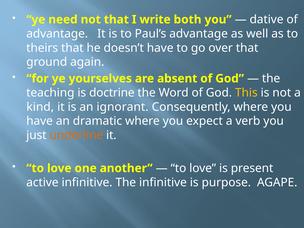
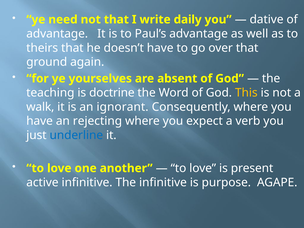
both: both -> daily (188, 20)
kind: kind -> walk (40, 107)
dramatic: dramatic -> rejecting (97, 121)
underline colour: orange -> blue (76, 135)
